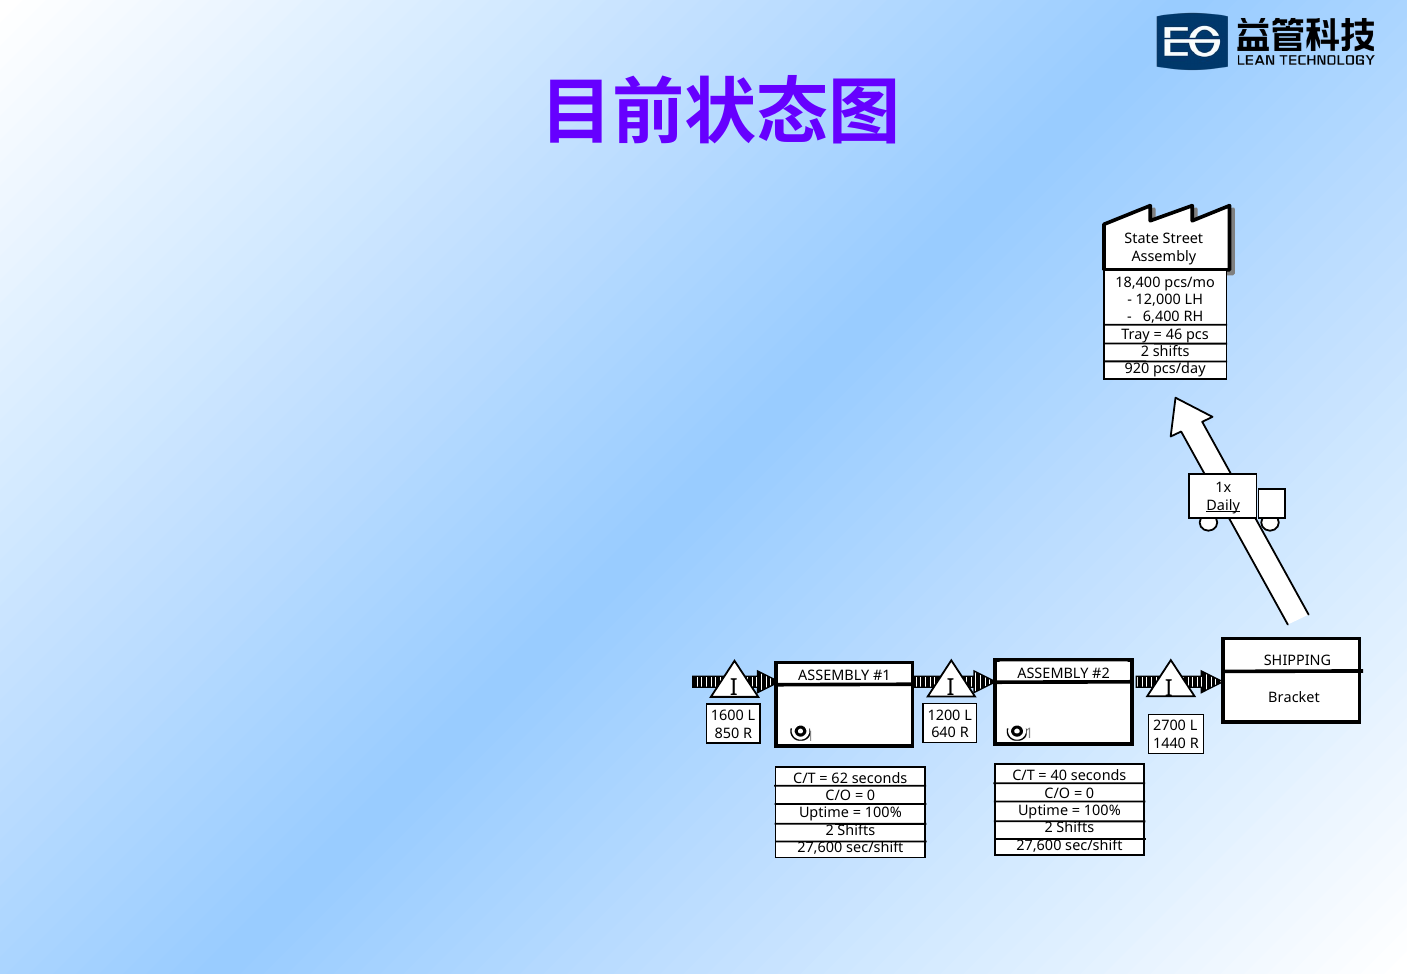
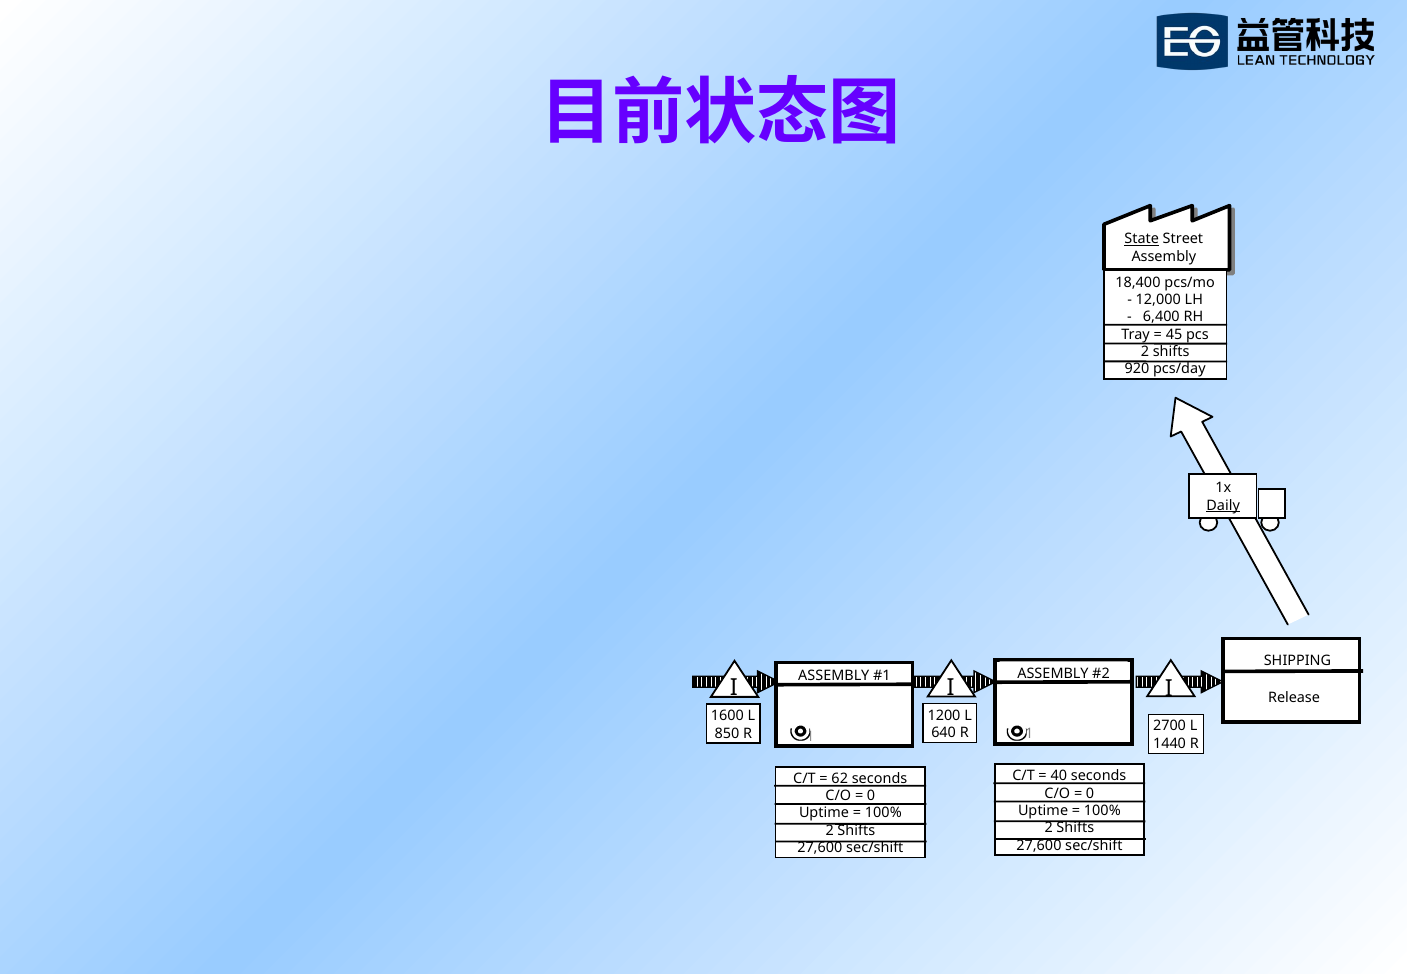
State underline: none -> present (1142, 239)
46: 46 -> 45 (1174, 334)
Bracket: Bracket -> Release (1294, 698)
